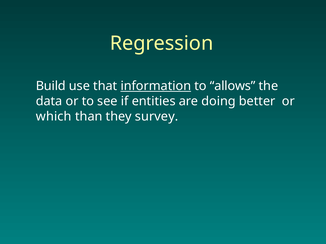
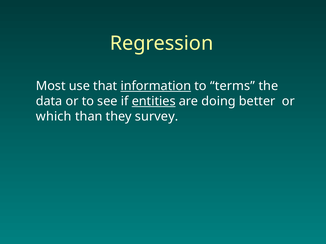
Build: Build -> Most (51, 86)
allows: allows -> terms (233, 86)
entities underline: none -> present (154, 101)
